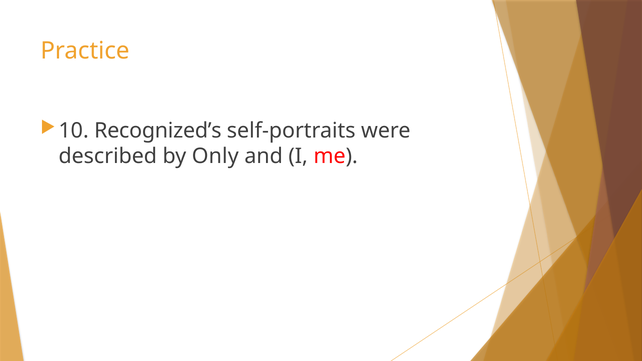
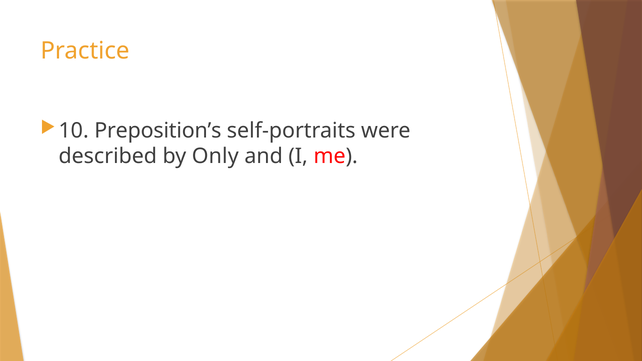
Recognized’s: Recognized’s -> Preposition’s (158, 131)
